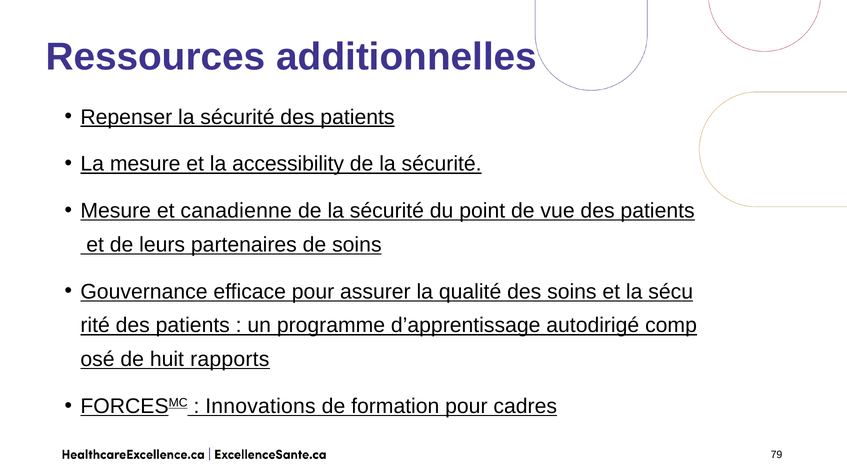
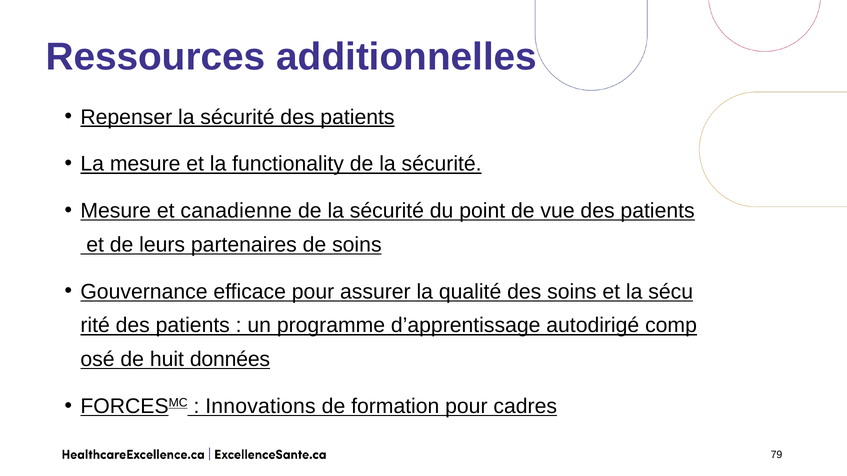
accessibility: accessibility -> functionality (288, 164)
rapports: rapports -> données (230, 360)
